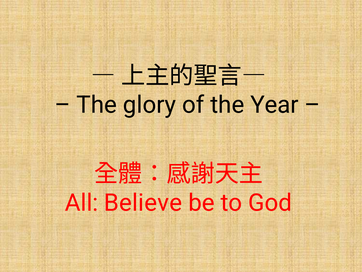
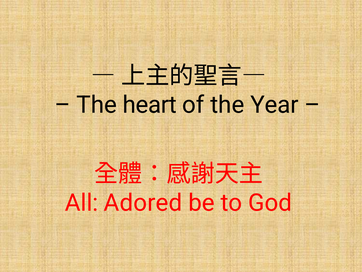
glory: glory -> heart (150, 105)
Believe: Believe -> Adored (143, 203)
